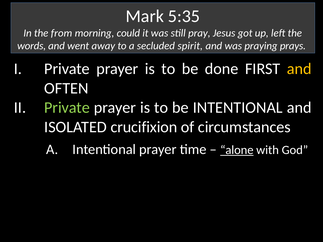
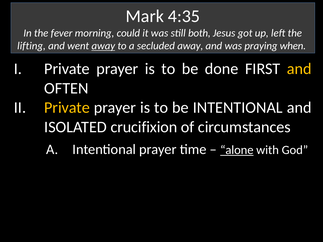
5:35: 5:35 -> 4:35 (184, 16)
from: from -> fever (62, 33)
pray: pray -> both (199, 33)
words: words -> lifting (31, 46)
away underline: none -> present (103, 46)
secluded spirit: spirit -> away (190, 46)
prays: prays -> when (293, 46)
Private colour: light green -> yellow (67, 108)
